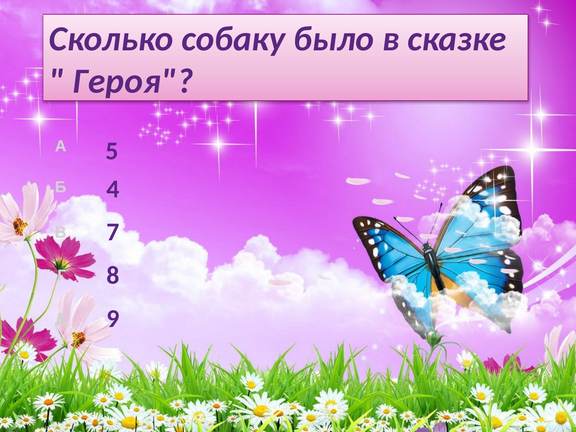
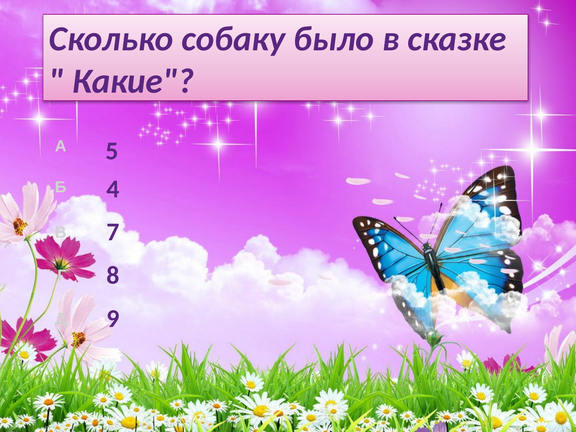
Героя: Героя -> Какие (133, 81)
